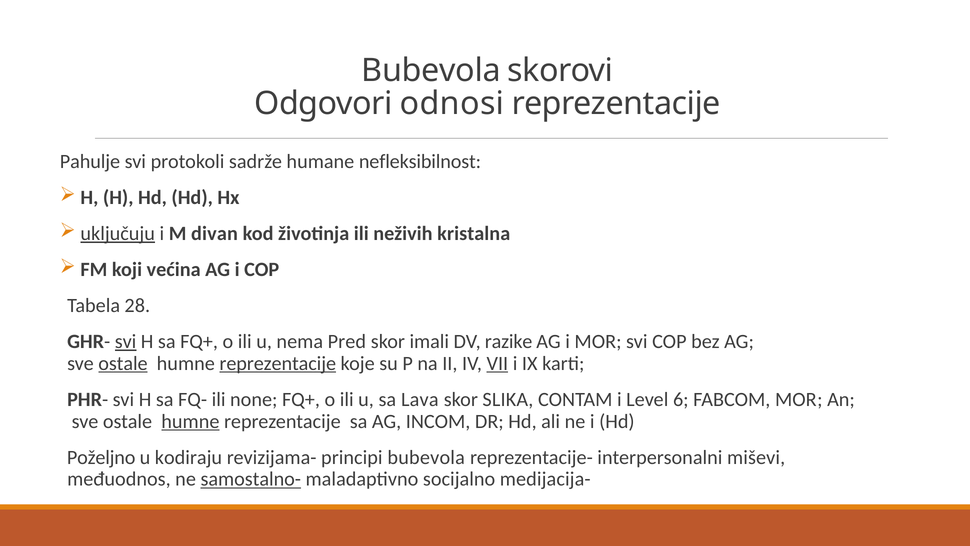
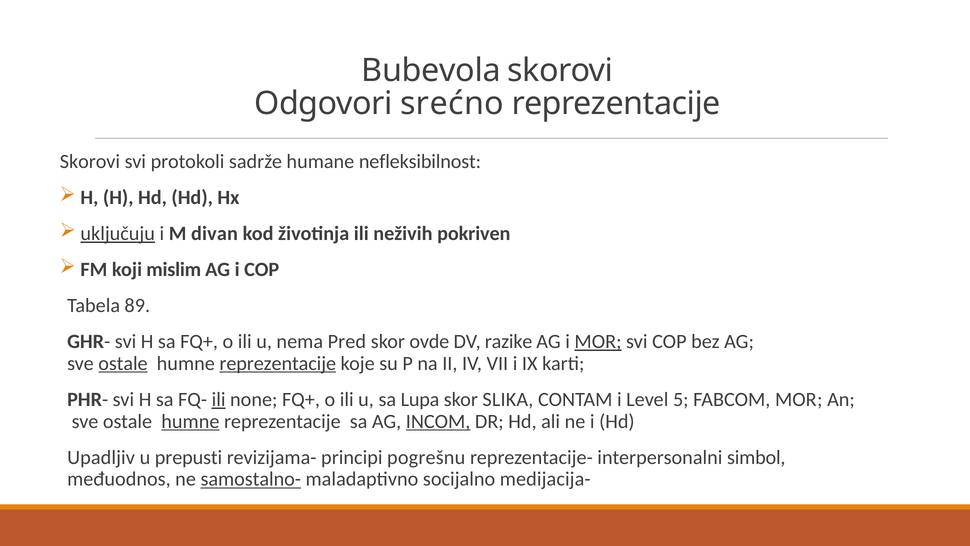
odnosi: odnosi -> srećno (452, 103)
Pahulje: Pahulje -> Skorovi (90, 161)
kristalna: kristalna -> pokriven (474, 233)
većina: većina -> mislim (174, 269)
28: 28 -> 89 (137, 305)
svi underline: present -> none (126, 341)
imali: imali -> ovde (429, 341)
MOR underline: none -> present (598, 341)
VII underline: present -> none (497, 363)
ili underline: none -> present (219, 399)
Lava: Lava -> Lupa (420, 399)
6: 6 -> 5 (681, 399)
INCOM underline: none -> present (438, 421)
Poželjno: Poželjno -> Upadljiv (101, 457)
kodiraju: kodiraju -> prepusti (189, 457)
principi bubevola: bubevola -> pogrešnu (426, 457)
miševi: miševi -> simbol (756, 457)
